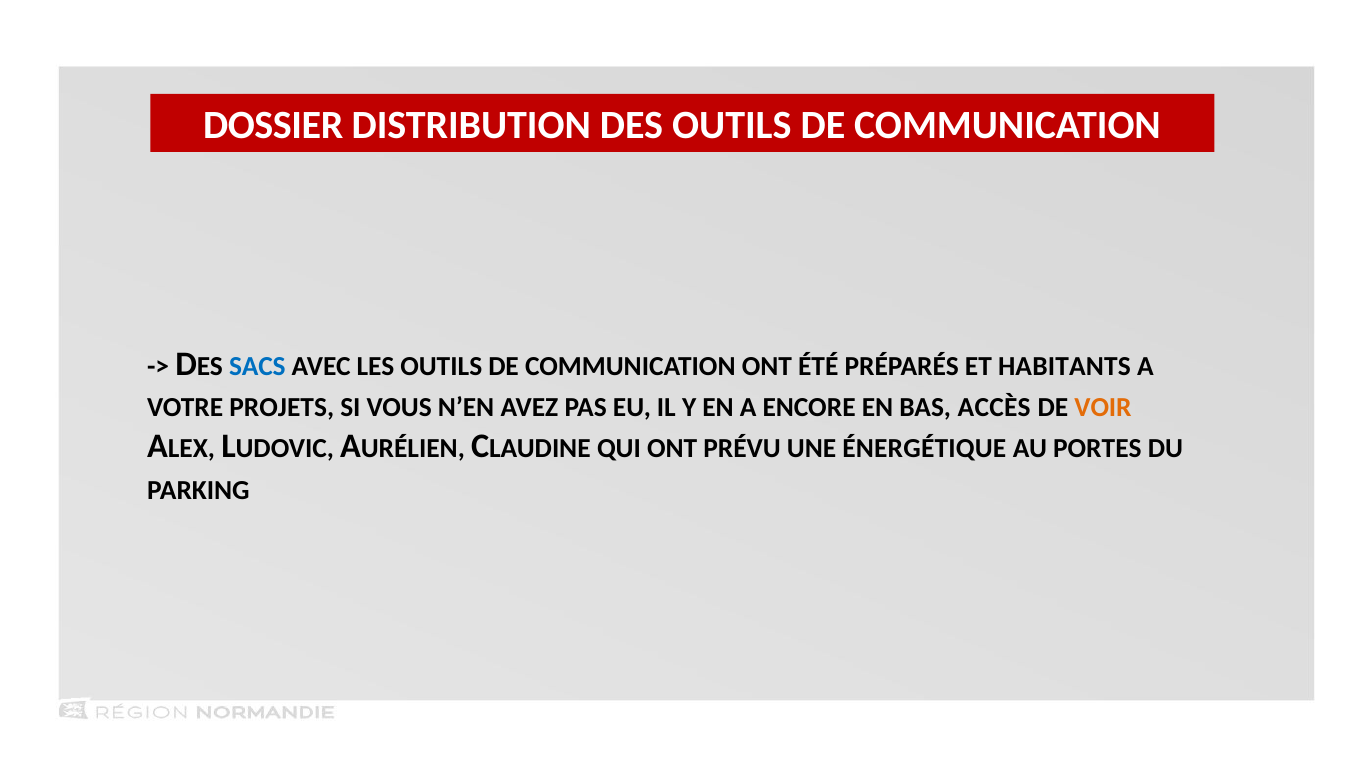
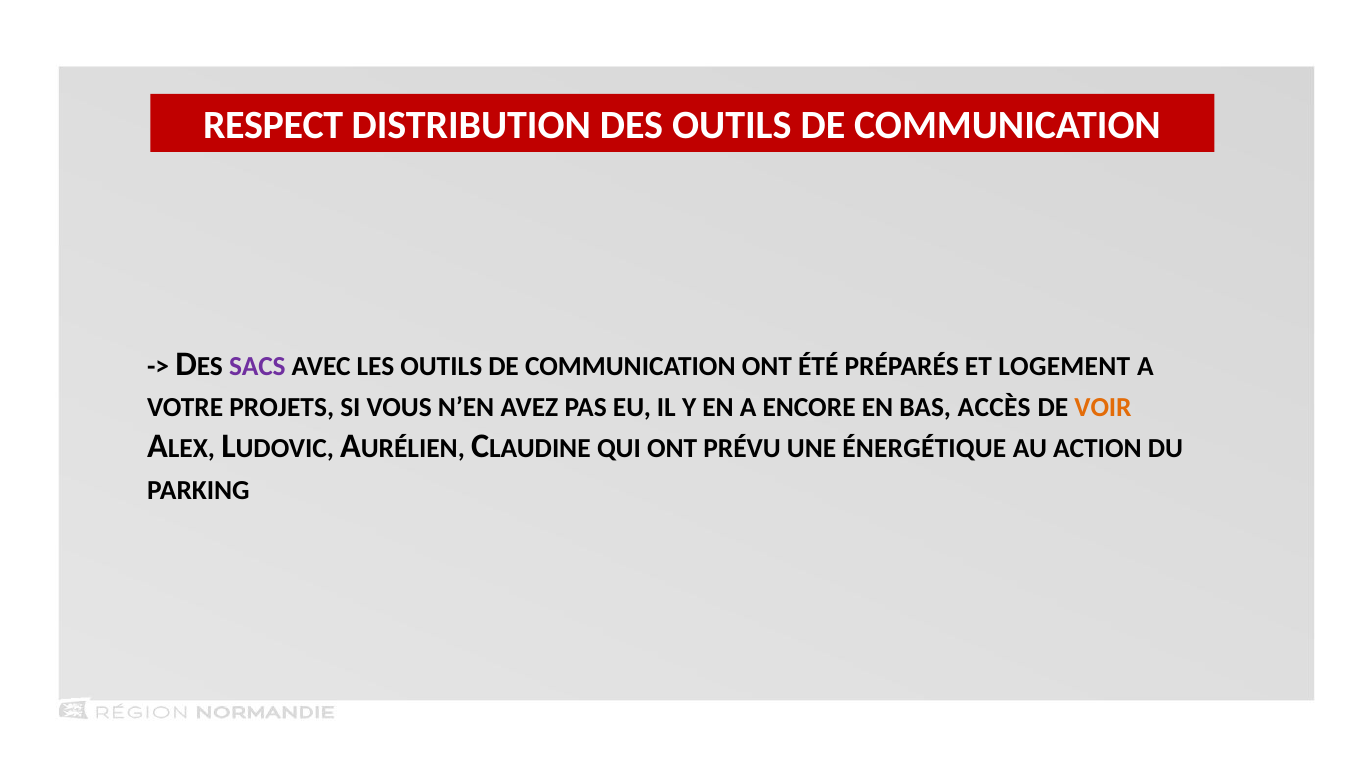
DOSSIER: DOSSIER -> RESPECT (273, 126)
SACS colour: blue -> purple (257, 366)
HABITANTS: HABITANTS -> LOGEMENT (1064, 366)
PORTES: PORTES -> ACTION (1097, 449)
